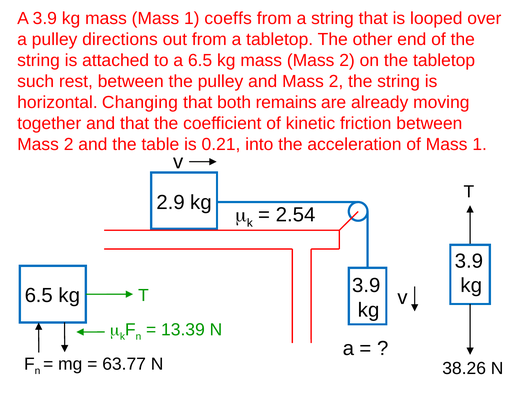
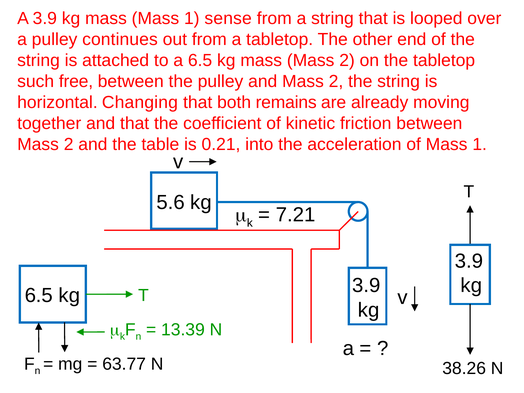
coeffs: coeffs -> sense (228, 19)
directions: directions -> continues (120, 39)
rest: rest -> free (76, 81)
2.9: 2.9 -> 5.6 (171, 203)
2.54: 2.54 -> 7.21 (296, 215)
